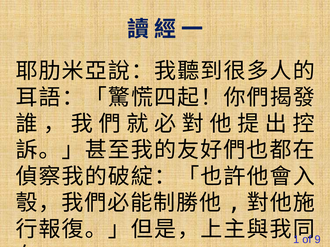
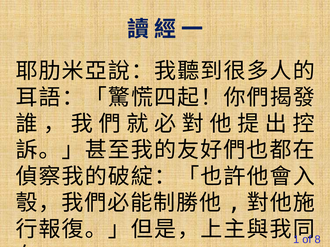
9: 9 -> 8 (318, 240)
